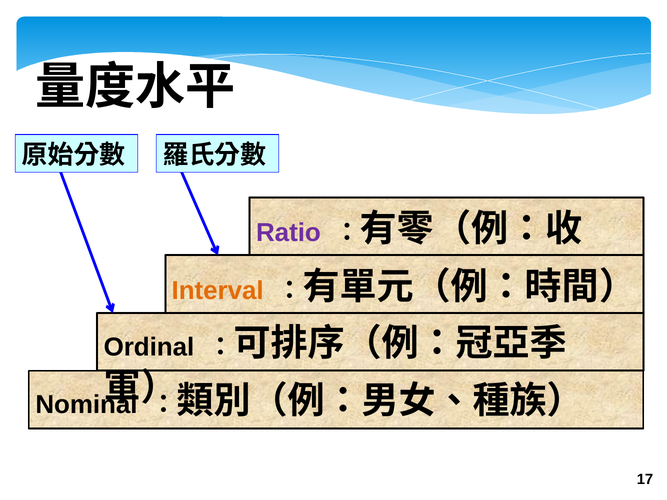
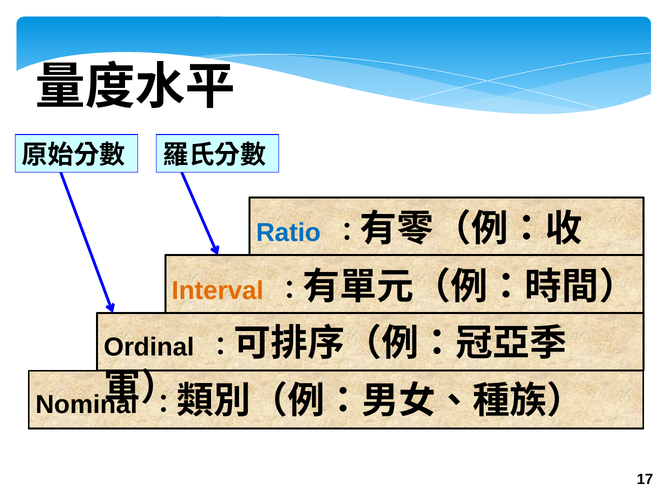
Ratio colour: purple -> blue (288, 233)
